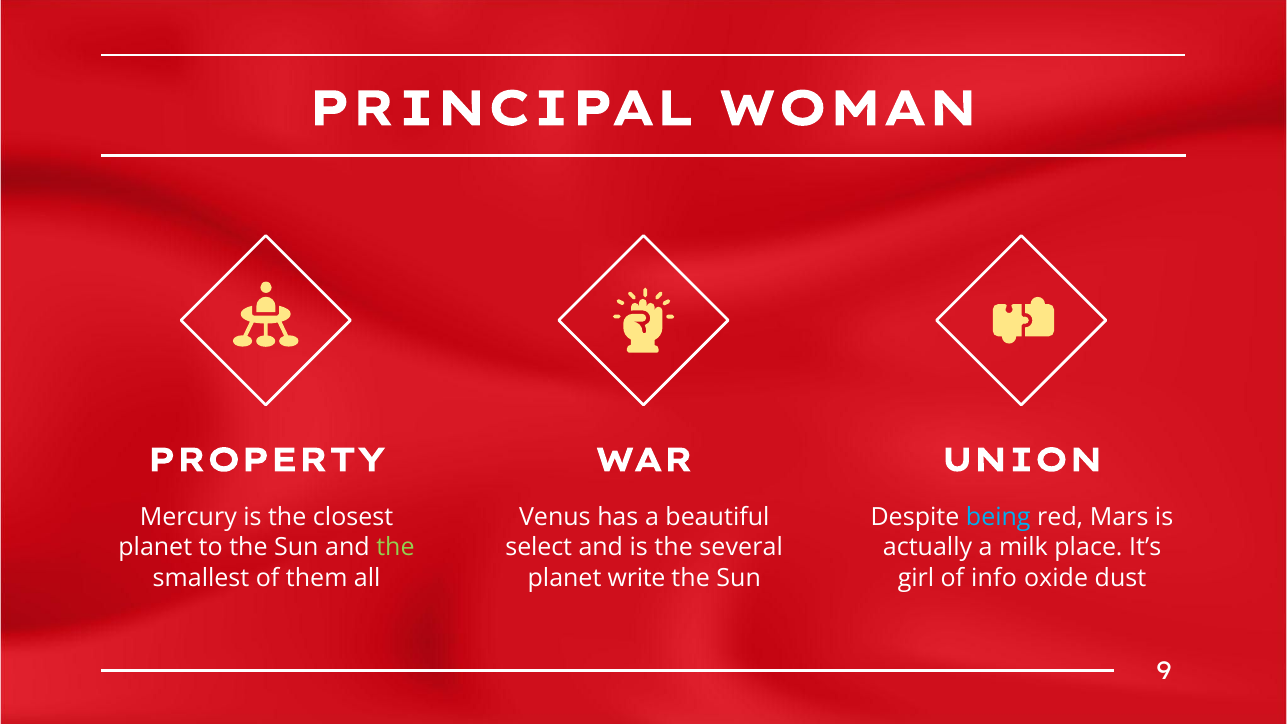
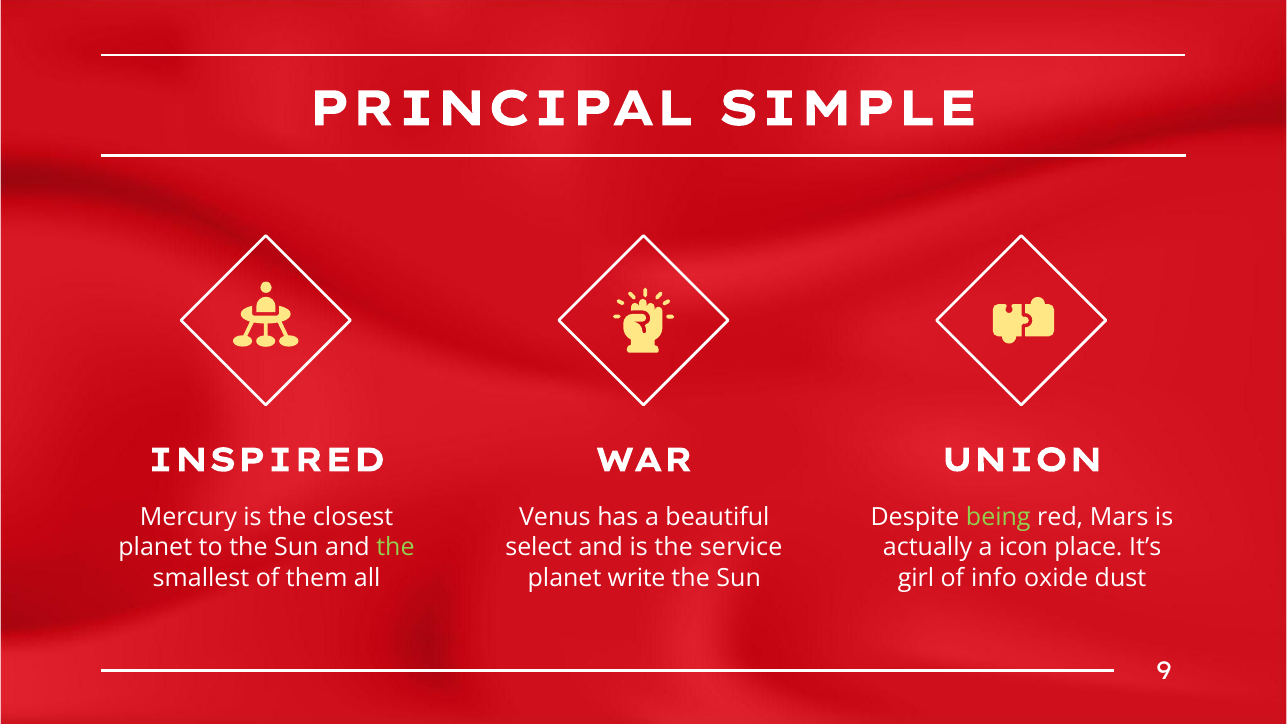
WOMAN: WOMAN -> SIMPLE (849, 109)
PROPERTY: PROPERTY -> INSPIRED (267, 460)
being colour: light blue -> light green (998, 518)
several: several -> service (741, 548)
milk: milk -> icon (1023, 548)
